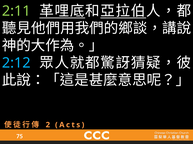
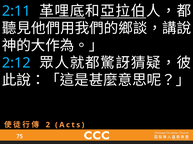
2:11 colour: light green -> light blue (16, 11)
